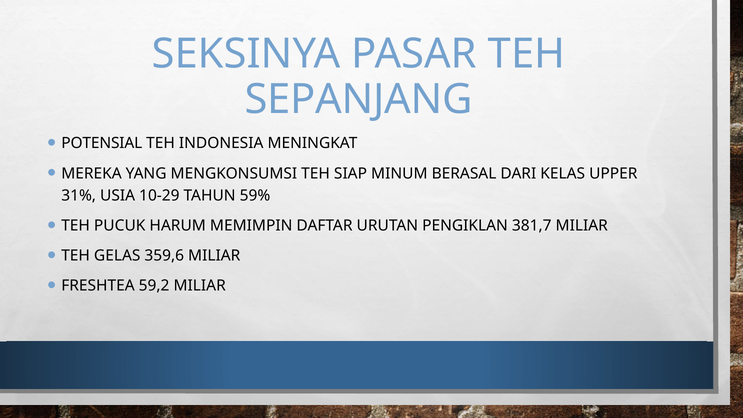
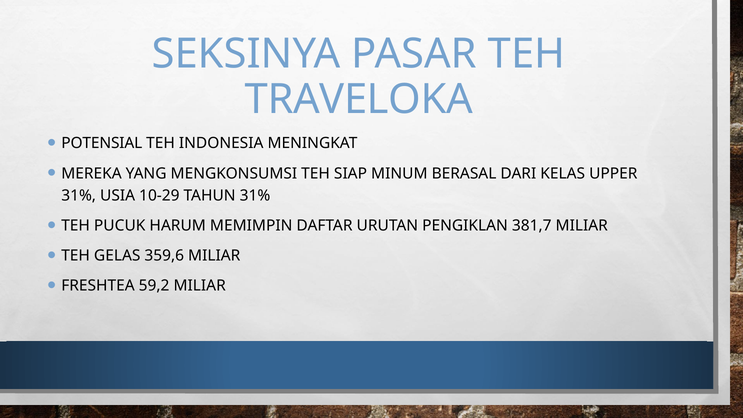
SEPANJANG: SEPANJANG -> TRAVELOKA (359, 99)
TAHUN 59%: 59% -> 31% (255, 196)
